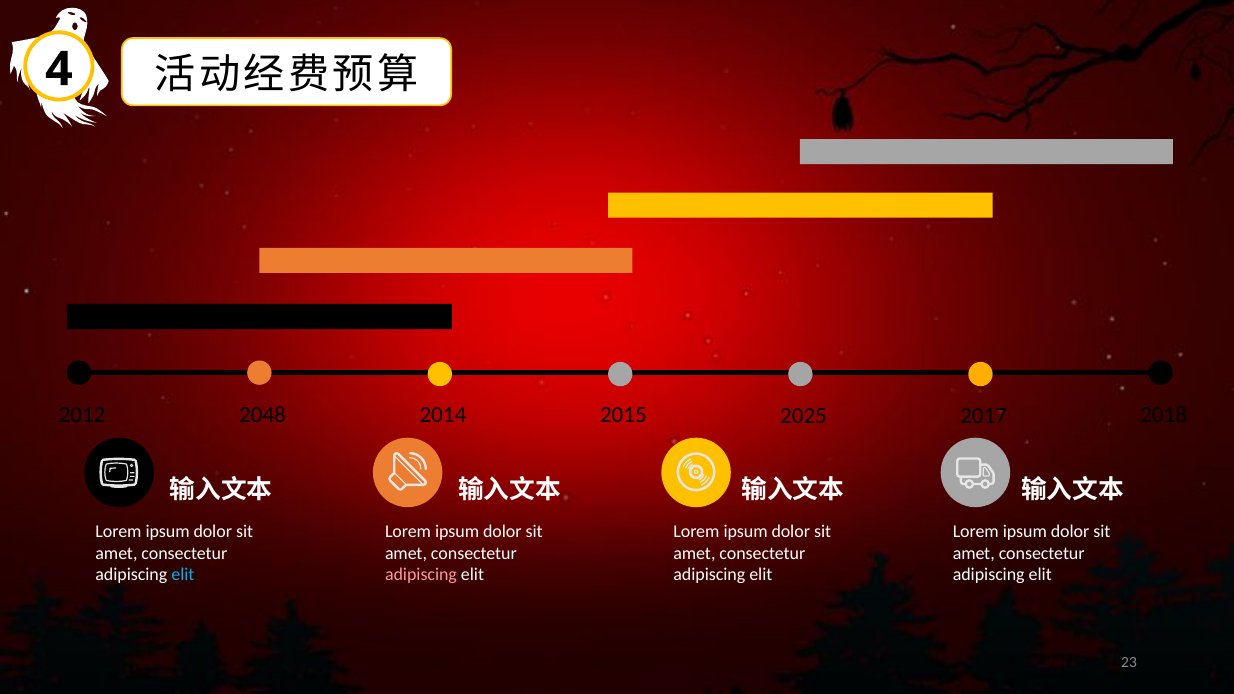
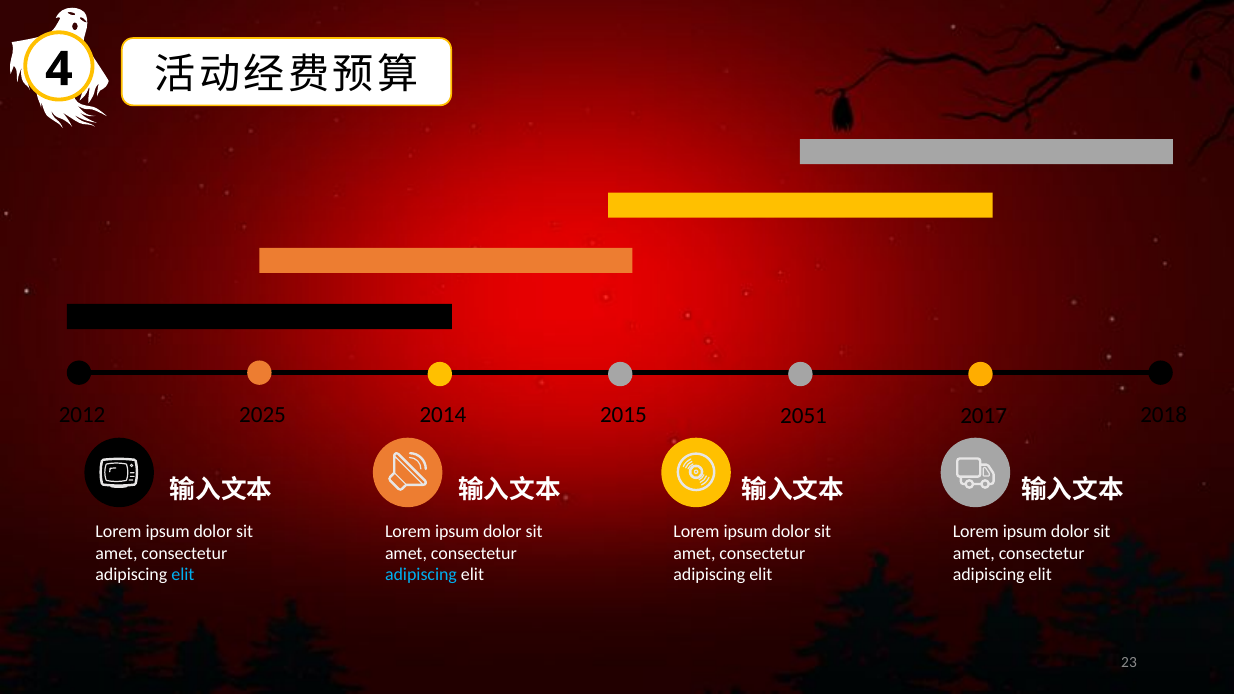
2048: 2048 -> 2025 (263, 415)
2025: 2025 -> 2051 (804, 416)
adipiscing colour: pink -> light blue (421, 575)
